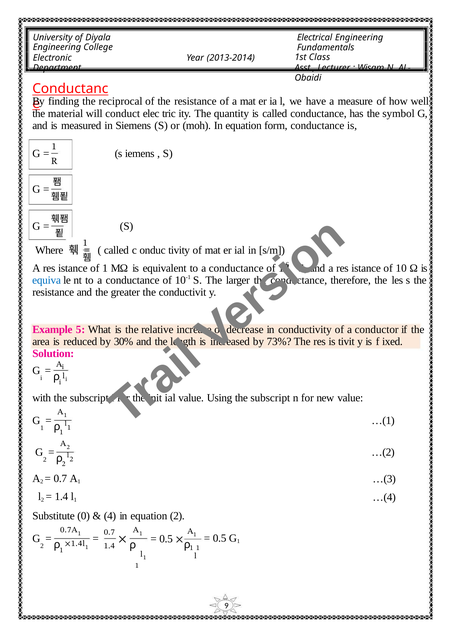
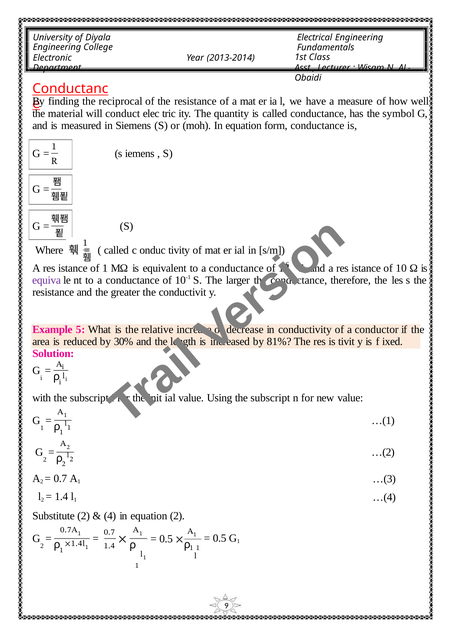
equiva colour: blue -> purple (47, 280)
73%: 73% -> 81% (279, 341)
Substitute 0: 0 -> 2 (84, 516)
